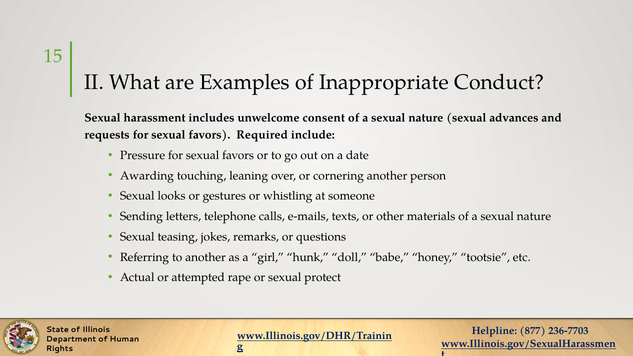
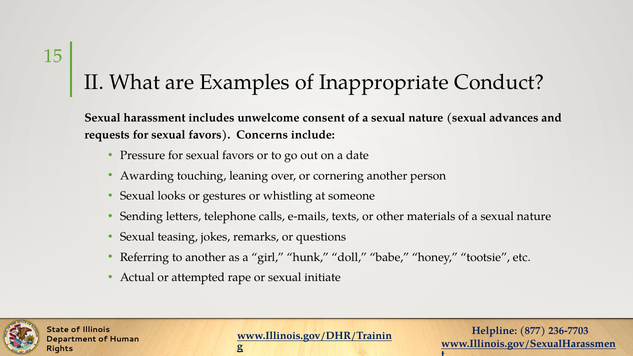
Required: Required -> Concerns (262, 135)
protect: protect -> initiate (323, 278)
